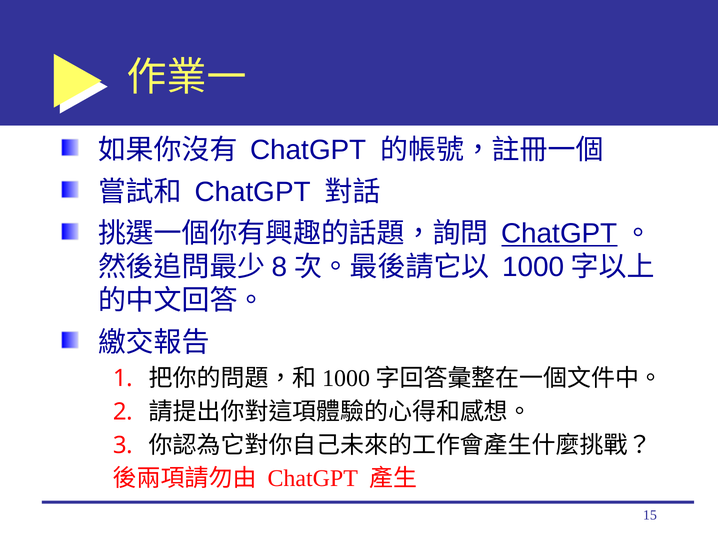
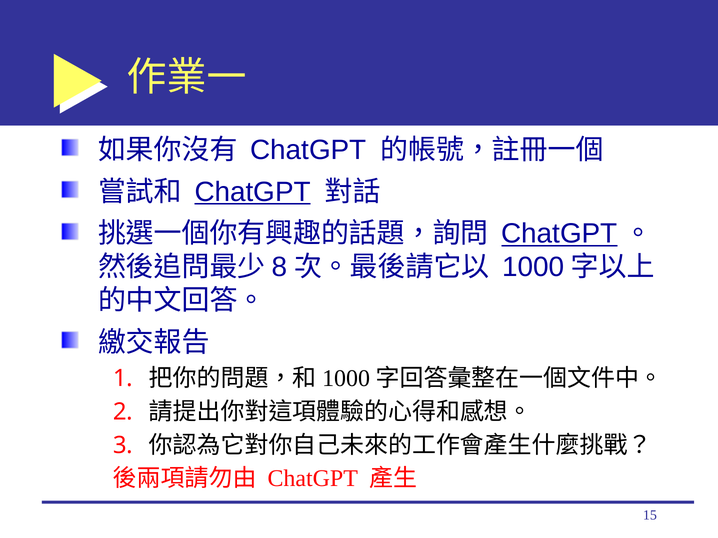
ChatGPT underline: none -> present (253, 192)
